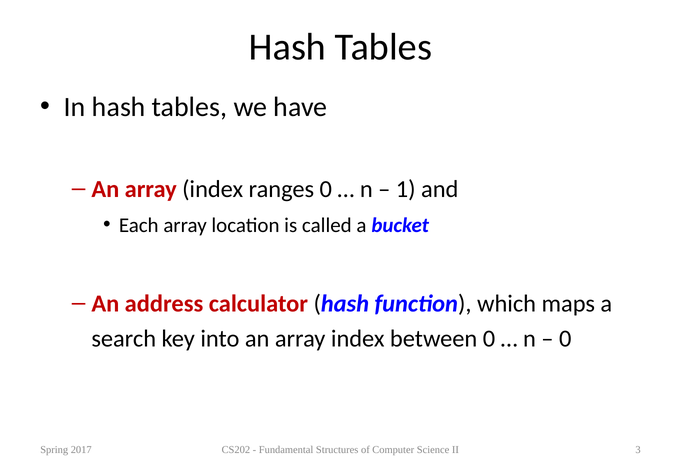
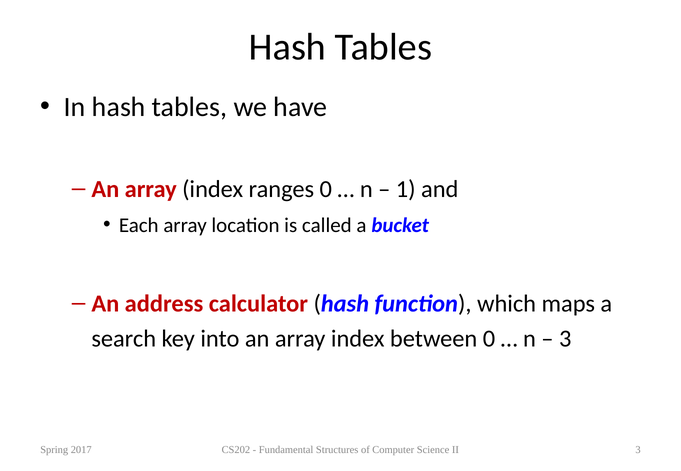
0: 0 -> 3 (565, 339)
